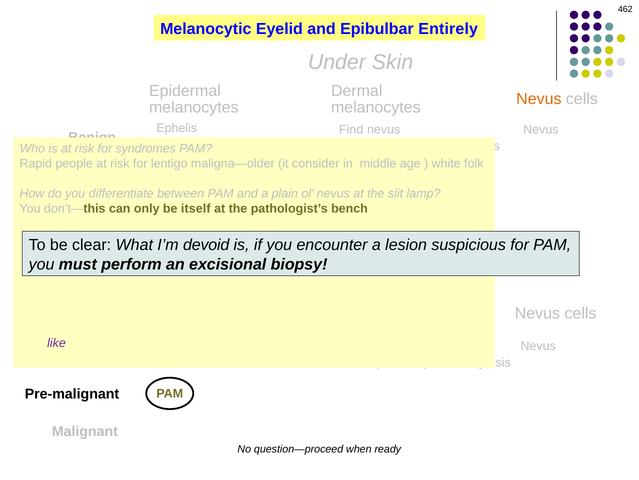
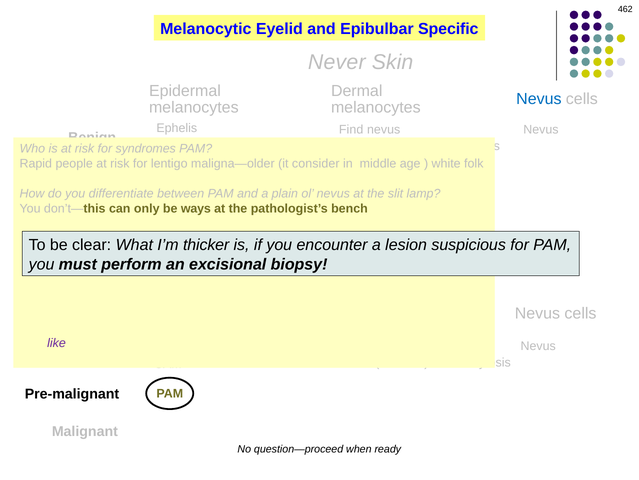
Entirely: Entirely -> Specific (448, 29)
Under: Under -> Never (337, 62)
Nevus colour: orange -> blue (539, 99)
itself: itself -> ways (196, 208)
devoid: devoid -> thicker (206, 245)
